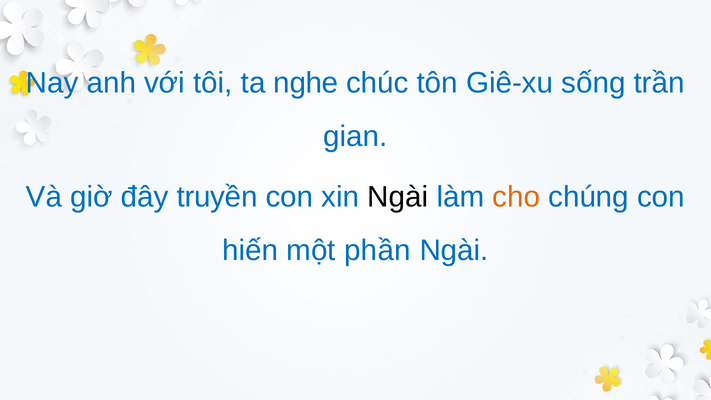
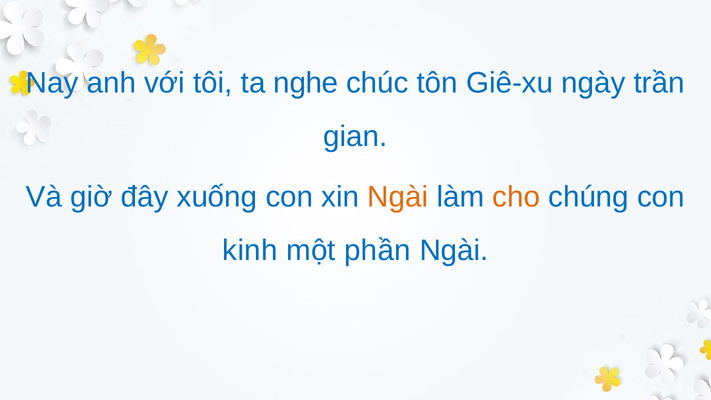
sống: sống -> ngày (593, 83)
truyền: truyền -> xuống (217, 197)
Ngài colour: black -> orange (398, 197)
hiến: hiến -> kinh (250, 250)
